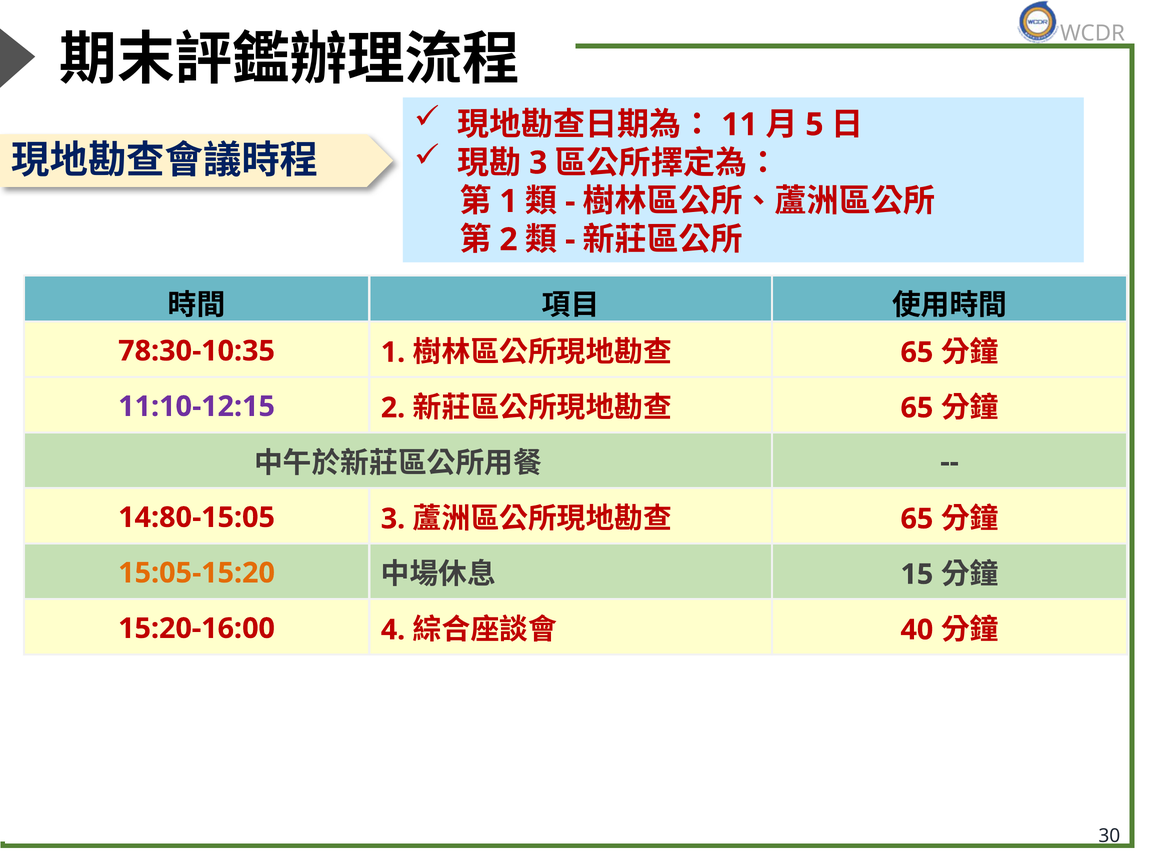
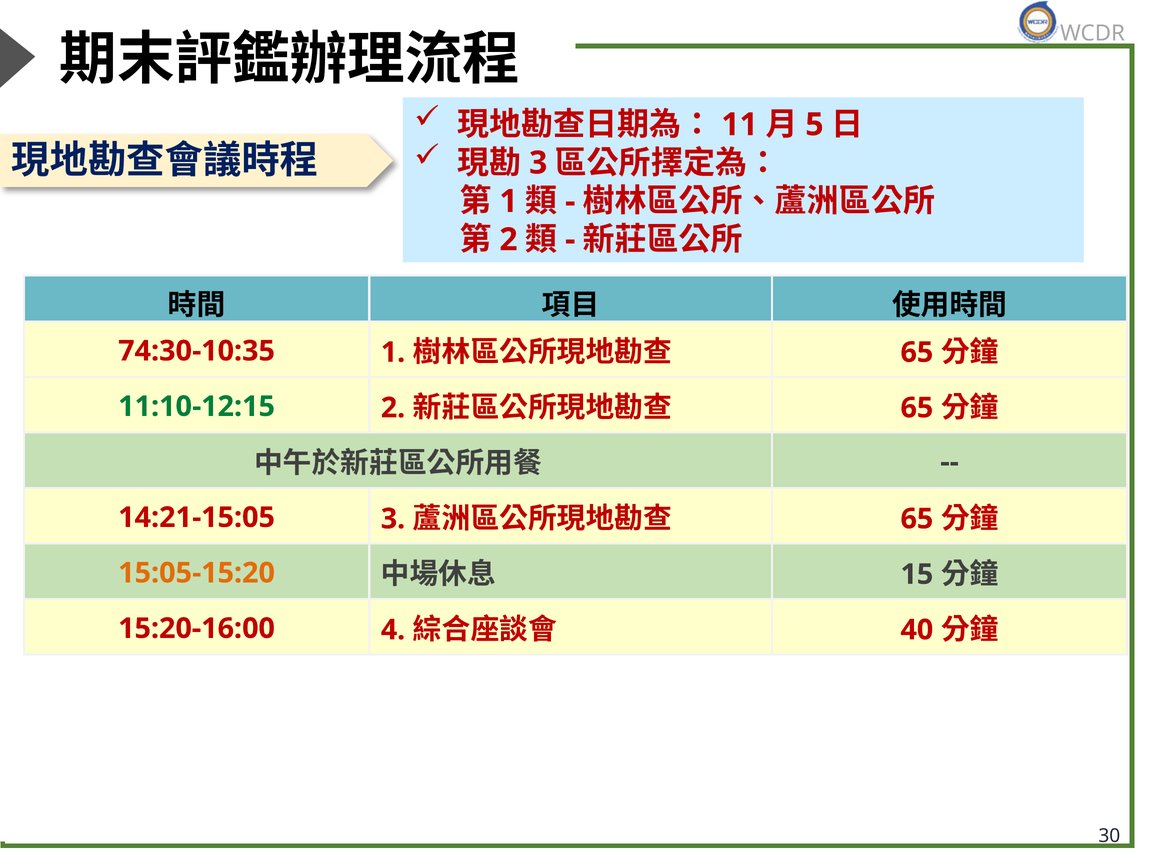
78:30-10:35: 78:30-10:35 -> 74:30-10:35 (197, 351)
11:10-12:15 colour: purple -> green (197, 407)
14:80-15:05: 14:80-15:05 -> 14:21-15:05 (197, 518)
